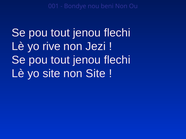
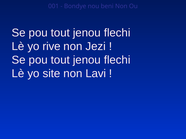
non Site: Site -> Lavi (96, 74)
